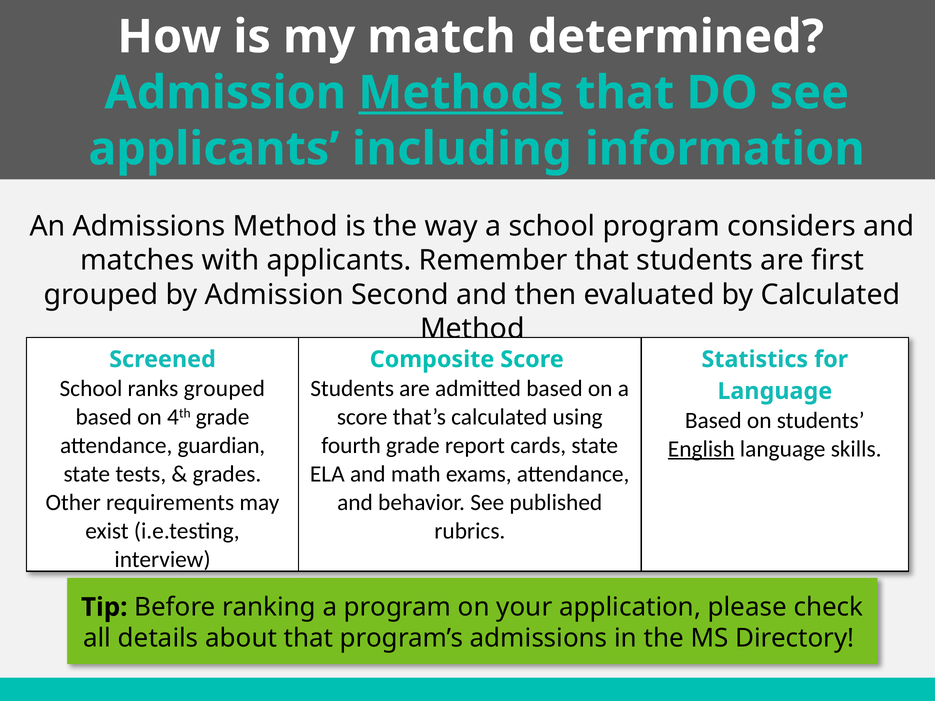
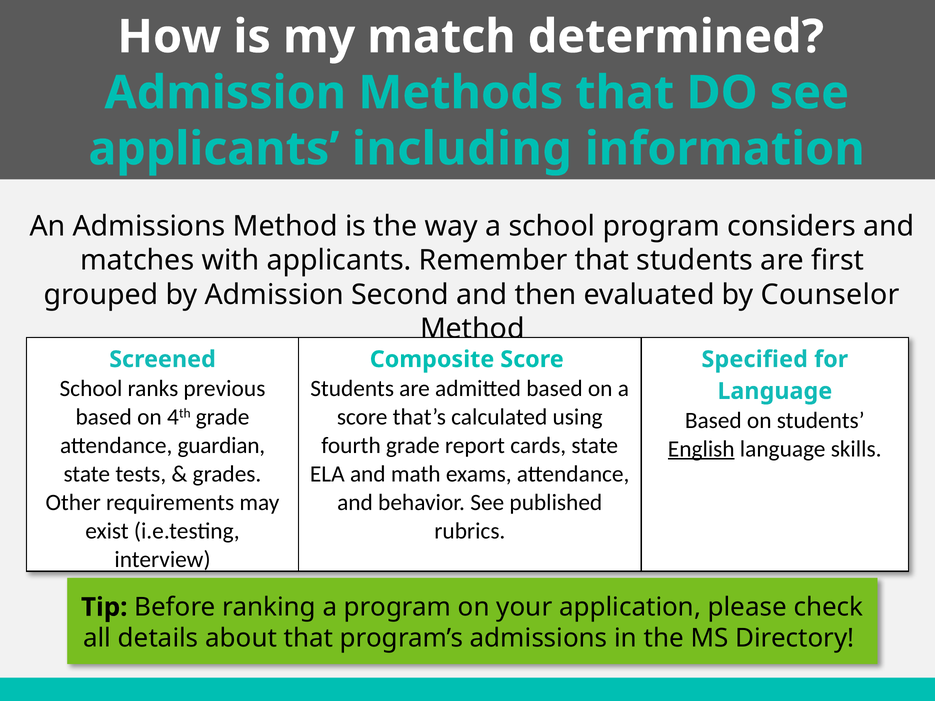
Methods underline: present -> none (461, 93)
by Calculated: Calculated -> Counselor (830, 295)
Statistics: Statistics -> Specified (755, 360)
ranks grouped: grouped -> previous (224, 389)
